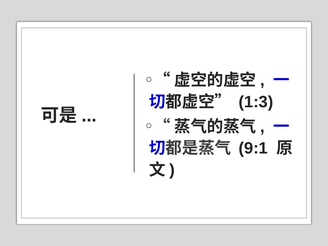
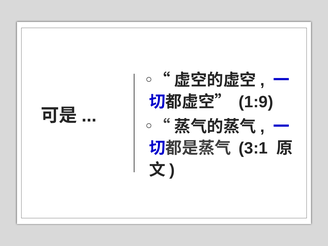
1:3: 1:3 -> 1:9 (256, 102)
9:1: 9:1 -> 3:1 (253, 148)
